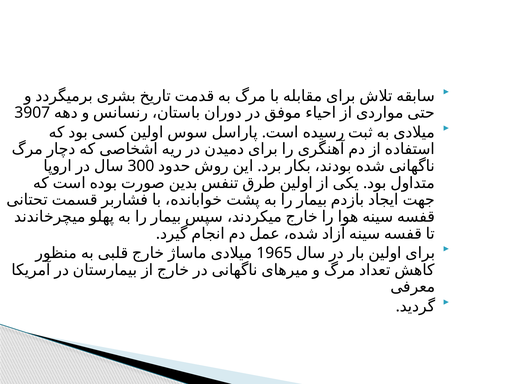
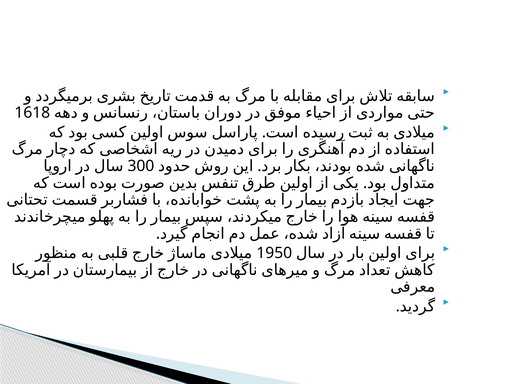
3907: 3907 -> 1618 (32, 113)
1965: 1965 -> 1950 (274, 253)
